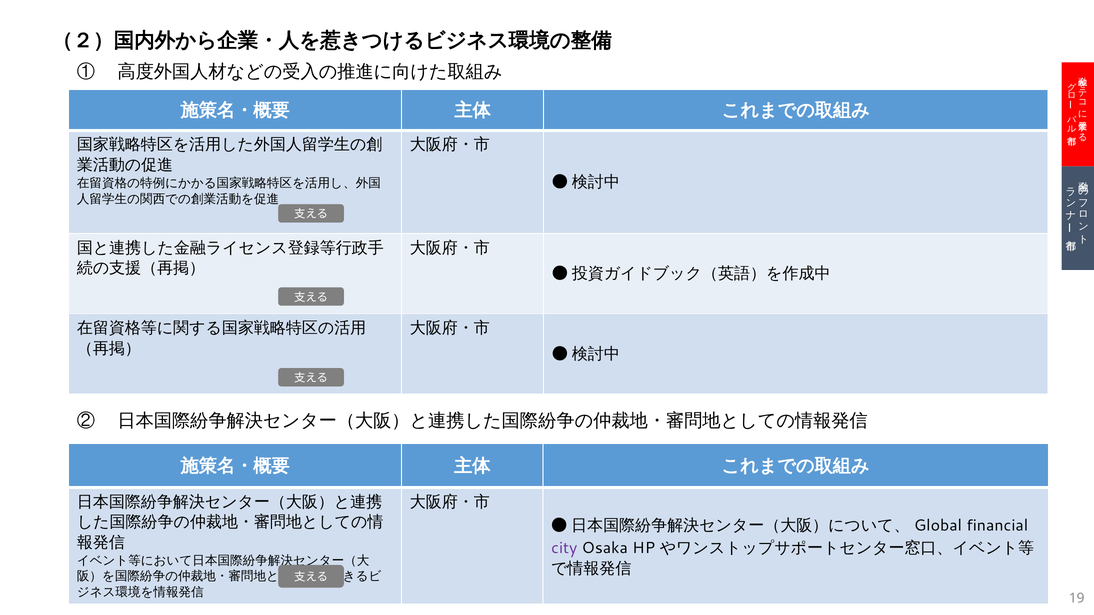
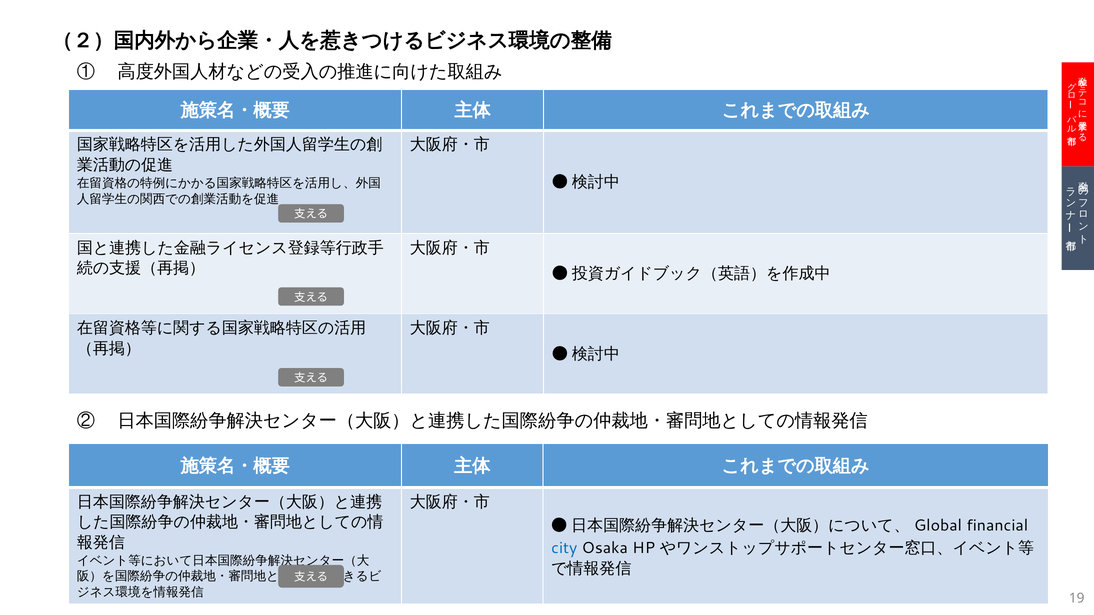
city colour: purple -> blue (564, 548)
